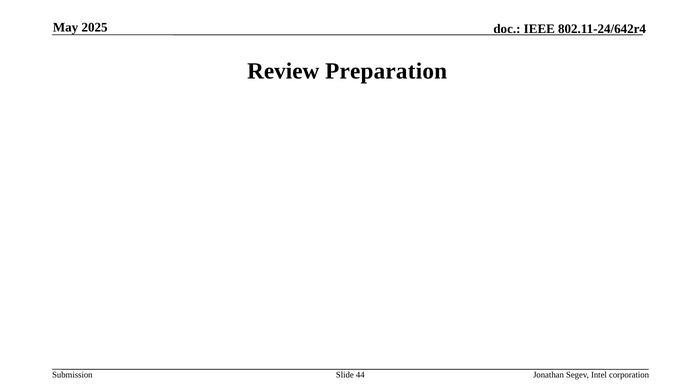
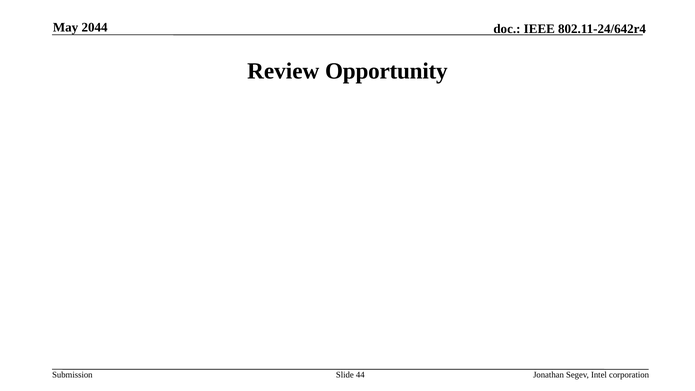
2025: 2025 -> 2044 (95, 28)
Preparation: Preparation -> Opportunity (386, 71)
